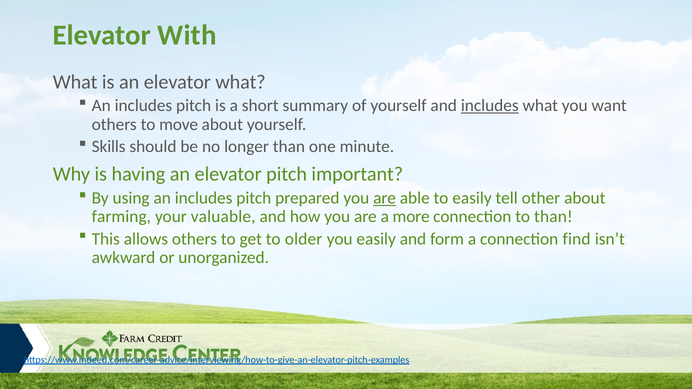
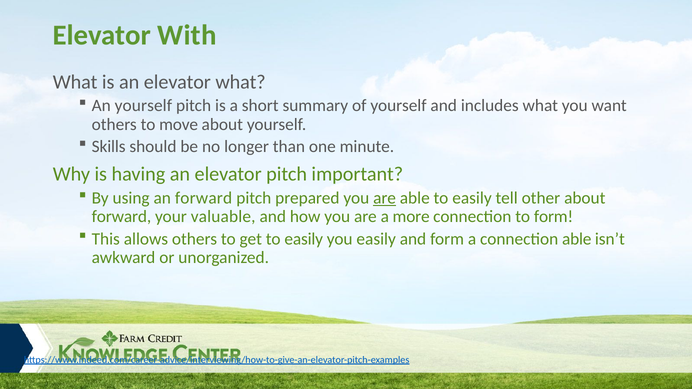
includes: includes -> yourself (143, 106)
includes underline: present -> none (490, 106)
using an includes: includes -> forward (204, 198)
farming: farming -> forward (121, 217)
to than: than -> form (554, 217)
get to older: older -> easily (304, 239)
connection find: find -> able (577, 239)
